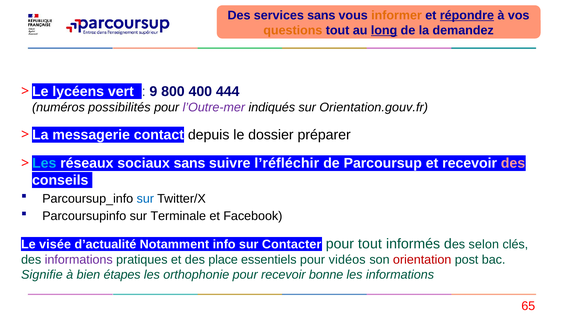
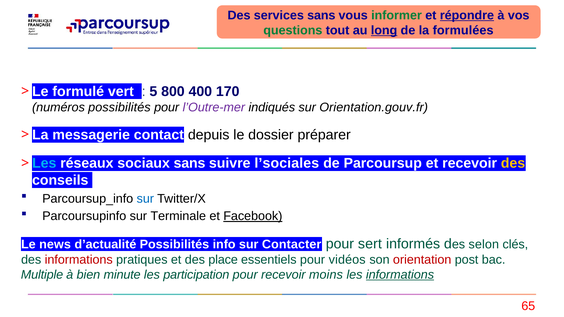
informer colour: orange -> green (397, 15)
questions colour: orange -> green (293, 30)
demandez: demandez -> formulées (463, 30)
lycéens: lycéens -> formulé (78, 91)
9: 9 -> 5 (153, 91)
444: 444 -> 170 (228, 91)
l’réfléchir: l’réfléchir -> l’sociales (287, 163)
des colour: pink -> yellow (513, 163)
Facebook underline: none -> present (253, 216)
visée: visée -> news (55, 244)
d’actualité Notamment: Notamment -> Possibilités (174, 244)
pour tout: tout -> sert (370, 244)
informations colour: purple -> red (79, 260)
Signifie: Signifie -> Multiple (42, 275)
étapes: étapes -> minute (122, 275)
orthophonie: orthophonie -> participation (196, 275)
bonne: bonne -> moins (326, 275)
informations underline: none -> present (400, 275)
